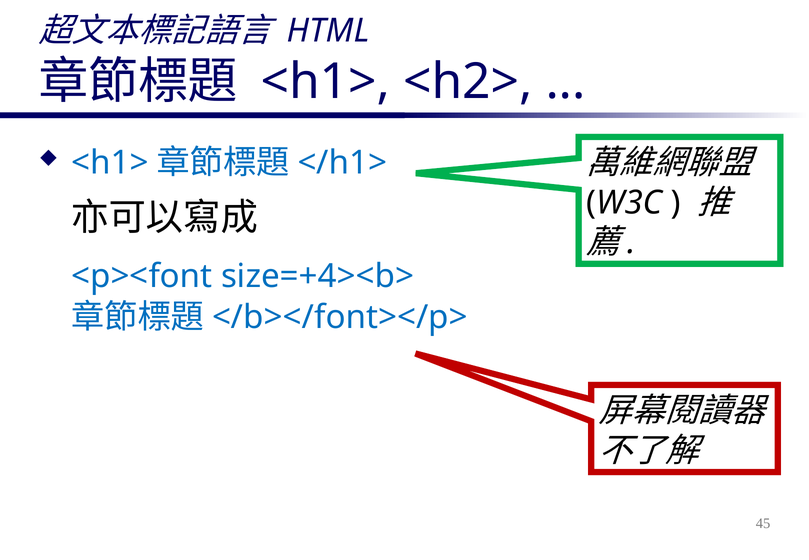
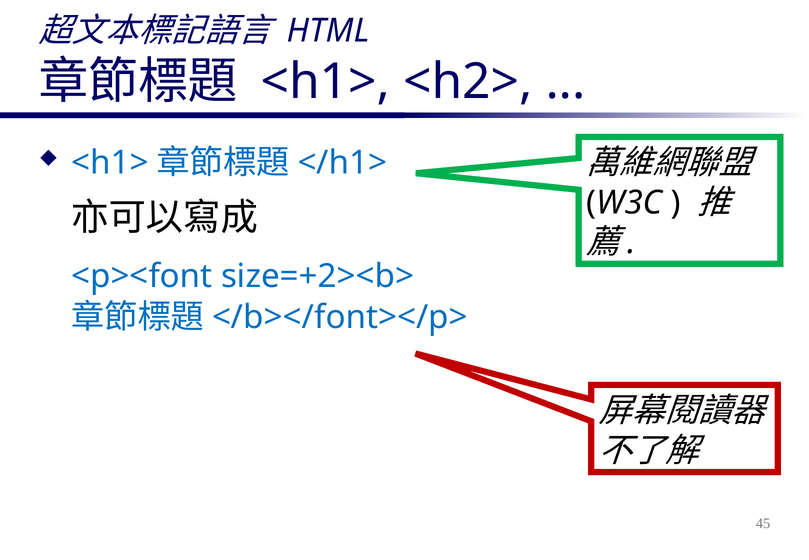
size=+4><b>: size=+4><b> -> size=+2><b> (318, 277)
